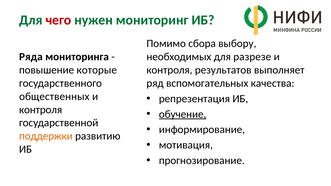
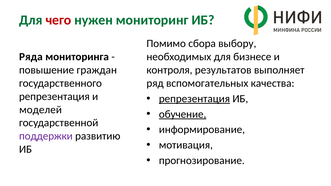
разрезе: разрезе -> бизнесе (252, 57)
которые: которые -> граждан (97, 70)
общественных: общественных -> репрезентация (54, 96)
репрезентация underline: none -> present (194, 99)
контроля: контроля -> моделей (41, 110)
поддержки colour: orange -> purple (46, 136)
